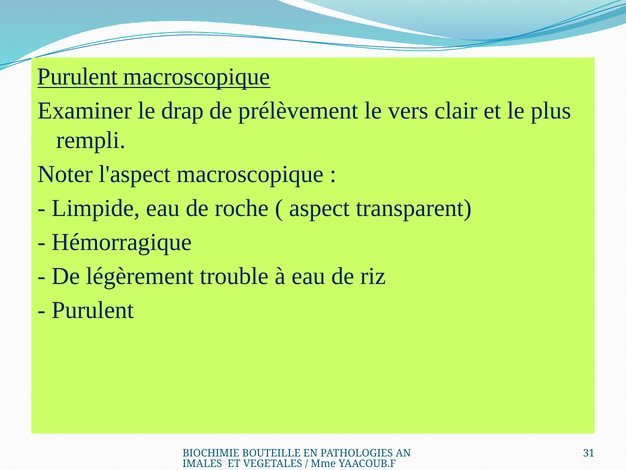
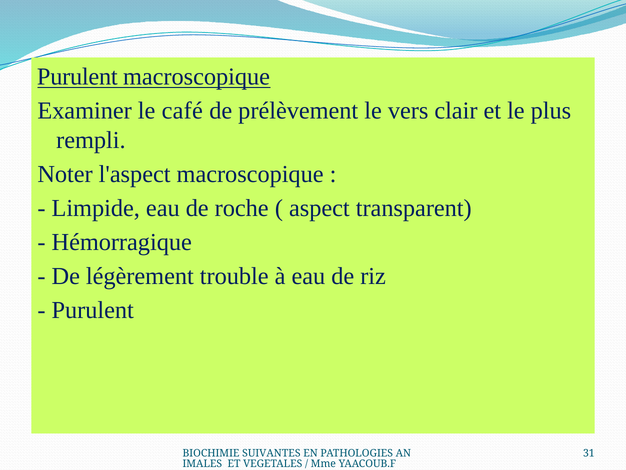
drap: drap -> café (182, 111)
BOUTEILLE: BOUTEILLE -> SUIVANTES (271, 453)
